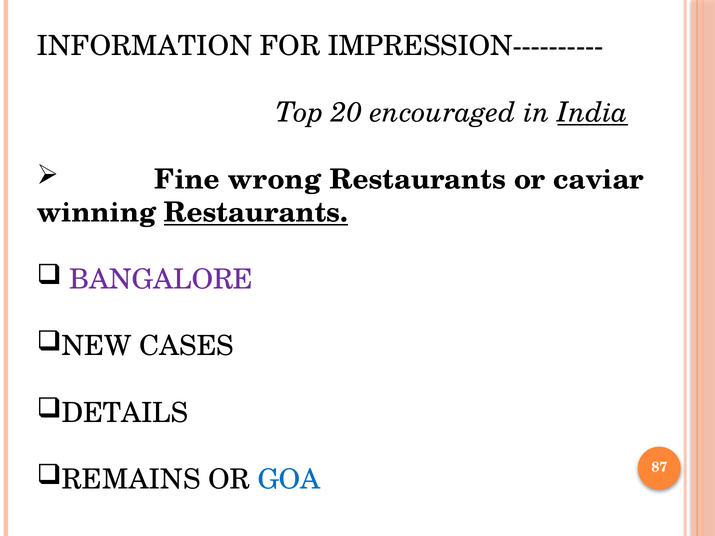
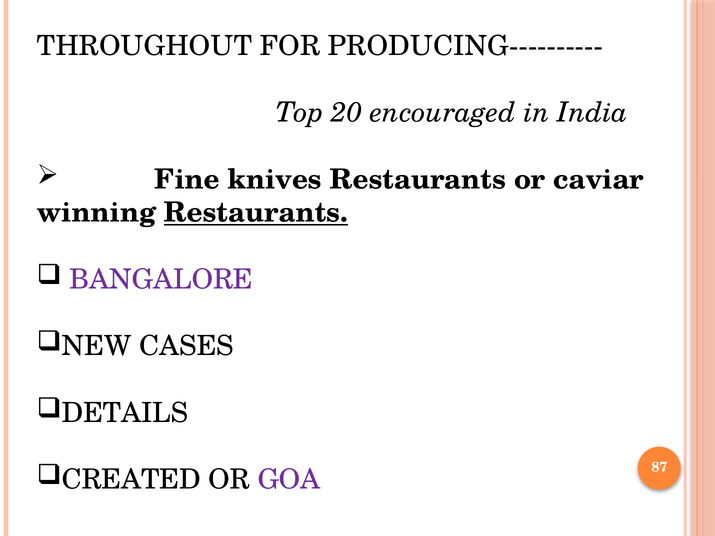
INFORMATION: INFORMATION -> THROUGHOUT (144, 46)
IMPRESSION----------: IMPRESSION---------- -> PRODUCING---------- (465, 46)
India underline: present -> none (593, 113)
wrong: wrong -> knives (275, 180)
REMAINS: REMAINS -> CREATED (131, 480)
GOA colour: blue -> purple (289, 480)
